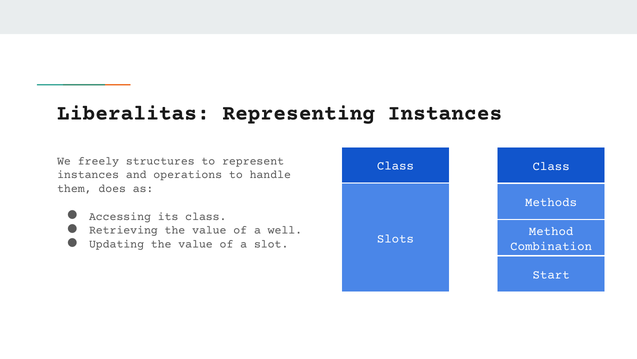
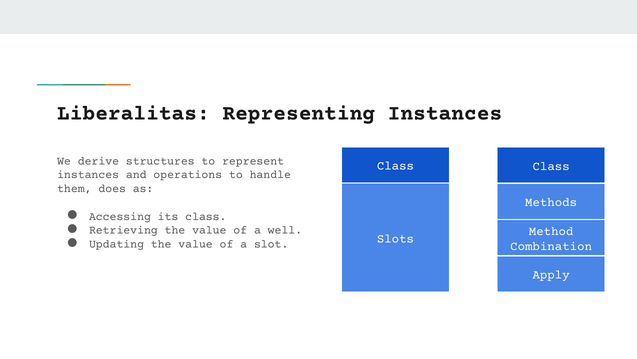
freely: freely -> derive (98, 161)
Start: Start -> Apply (551, 274)
